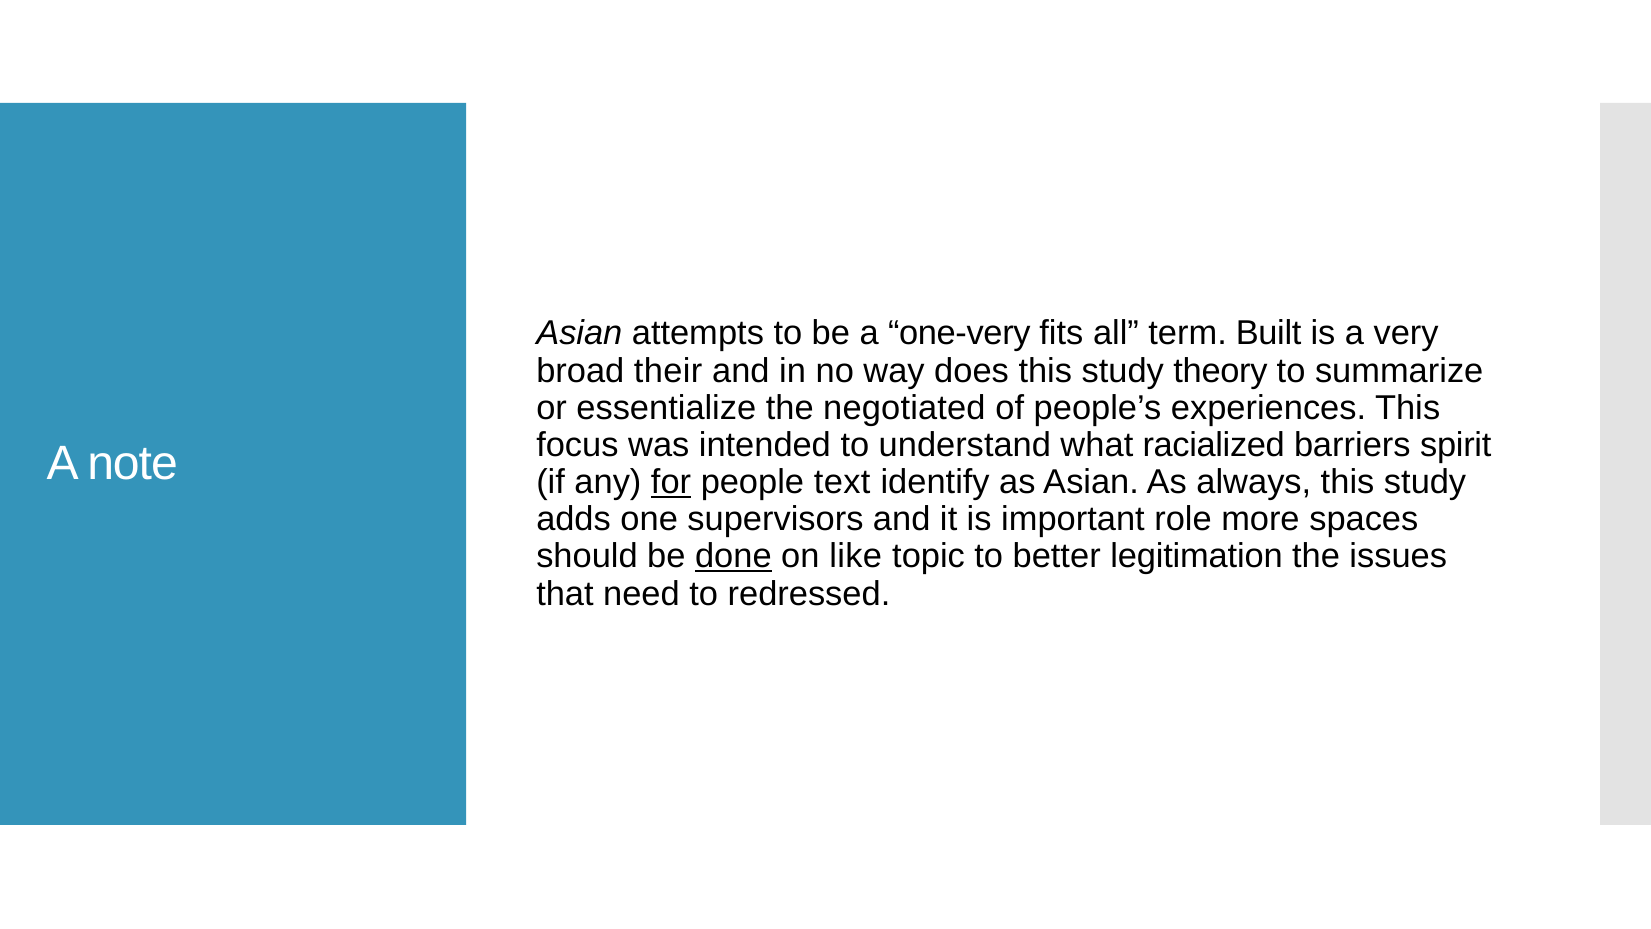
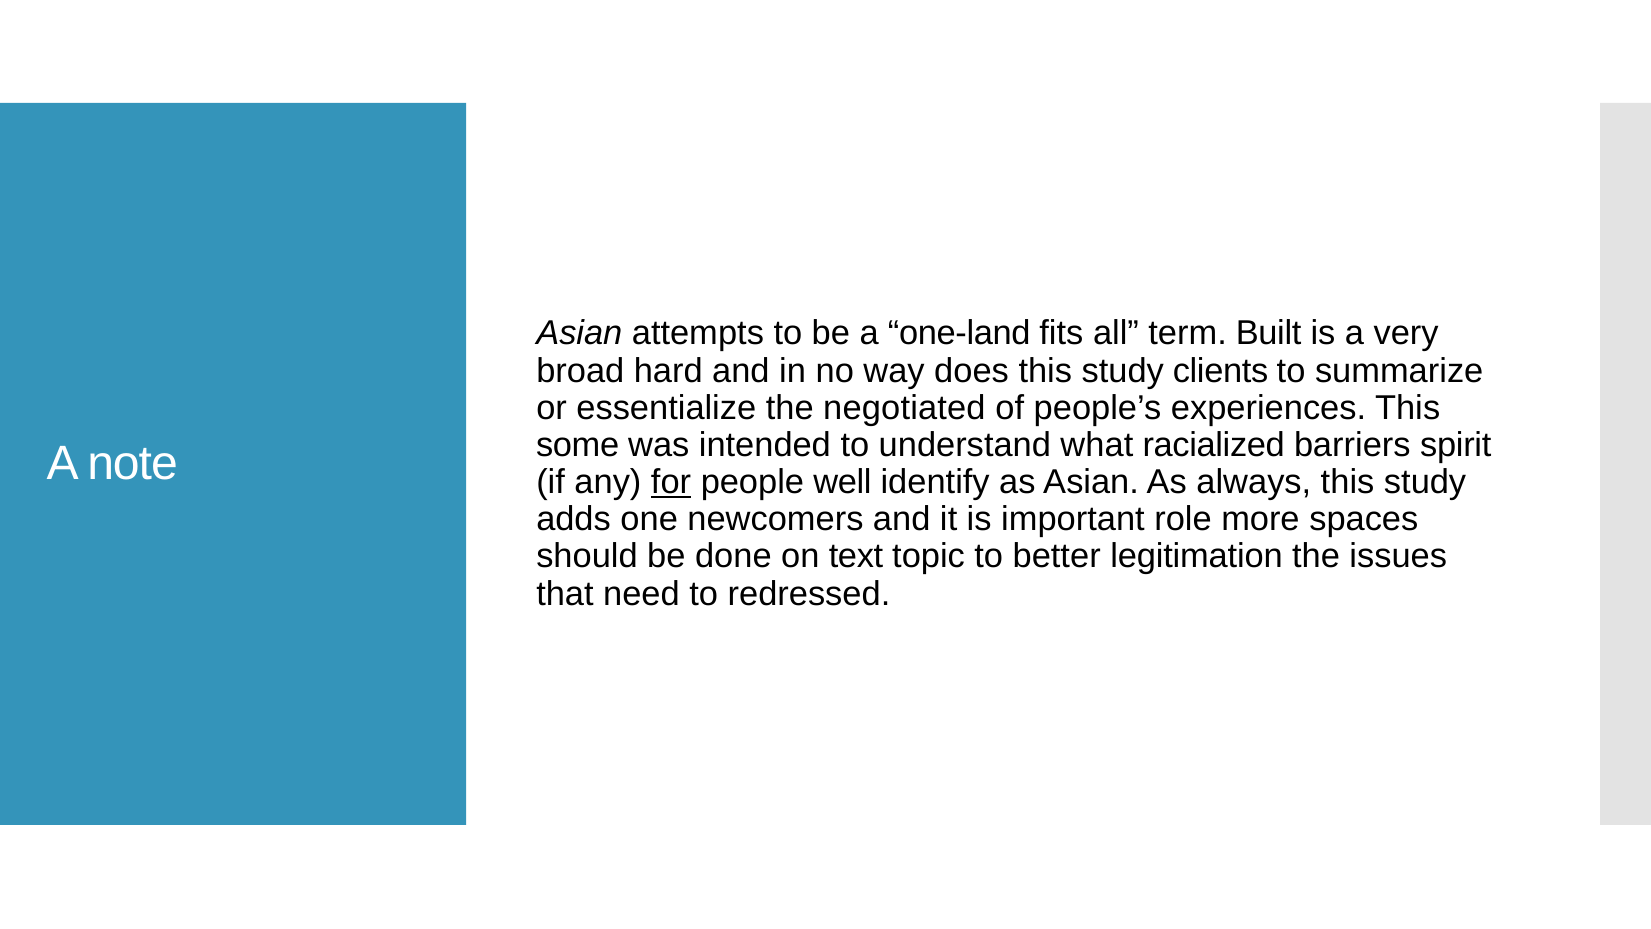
one-very: one-very -> one-land (959, 333)
their: their -> hard (668, 371)
theory: theory -> clients (1221, 371)
focus: focus -> some (578, 445)
text: text -> well (843, 482)
supervisors: supervisors -> newcomers (775, 519)
done underline: present -> none (733, 556)
like: like -> text (856, 556)
